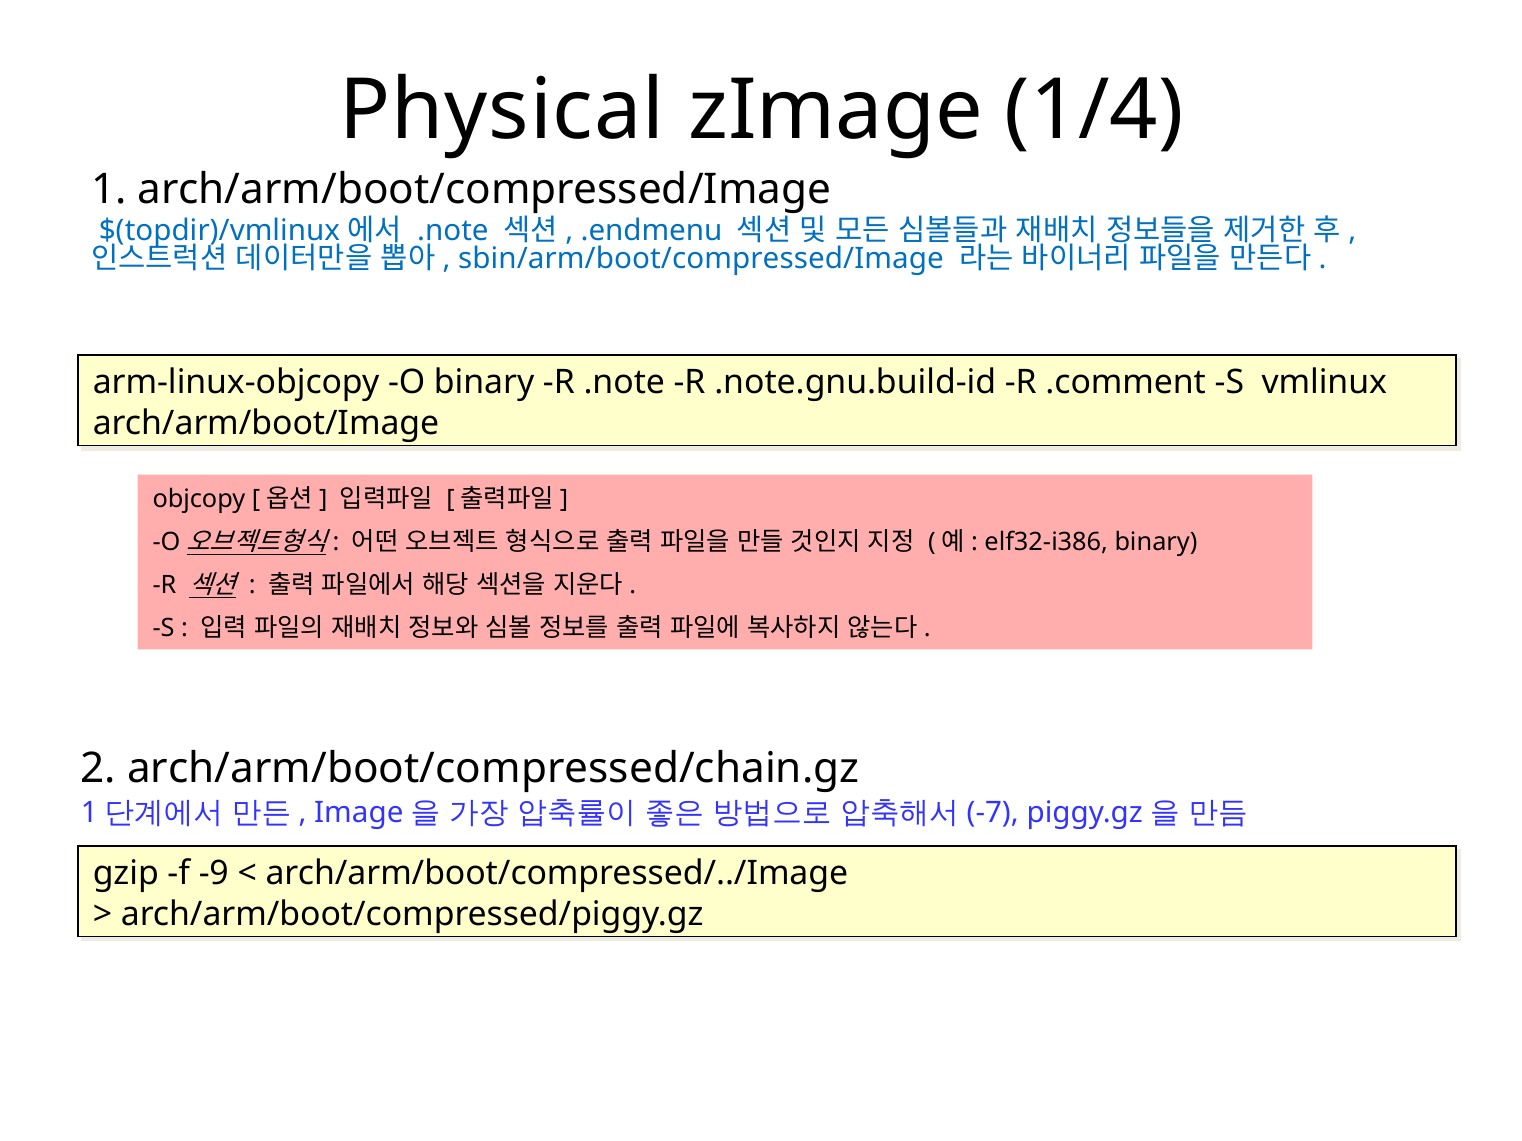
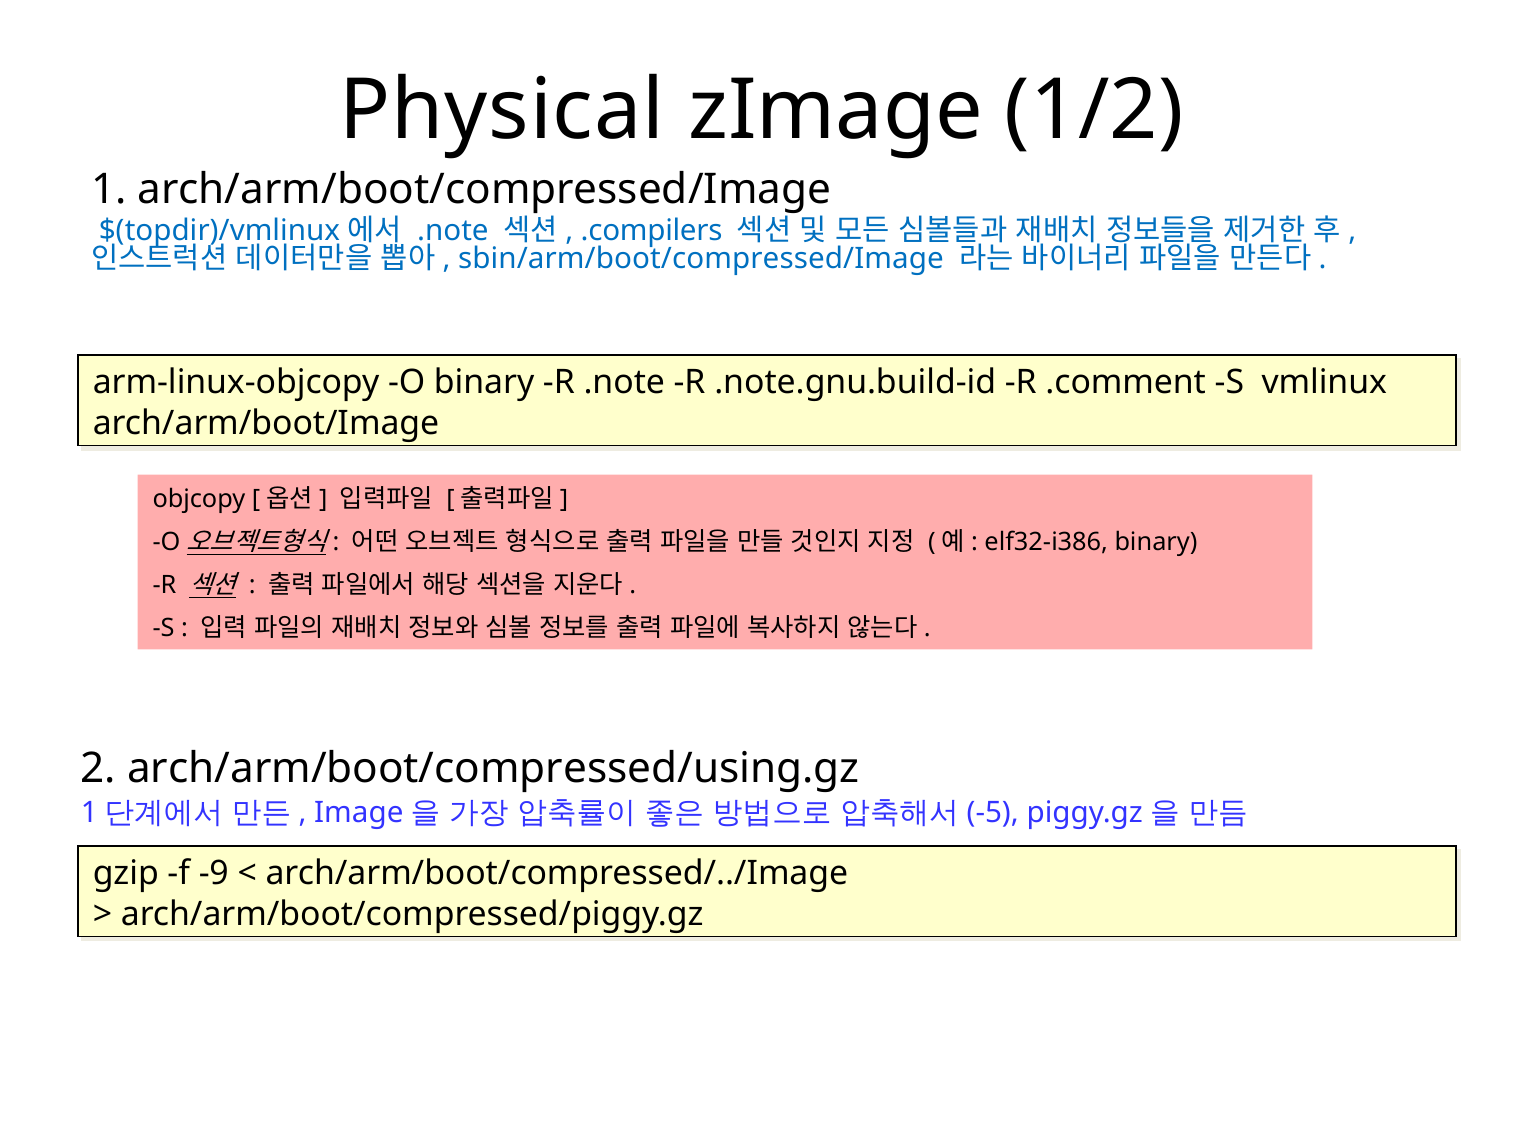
1/4: 1/4 -> 1/2 (1094, 110)
.endmenu: .endmenu -> .compilers (652, 230)
arch/arm/boot/compressed/chain.gz: arch/arm/boot/compressed/chain.gz -> arch/arm/boot/compressed/using.gz (493, 769)
-7: -7 -> -5 (993, 813)
